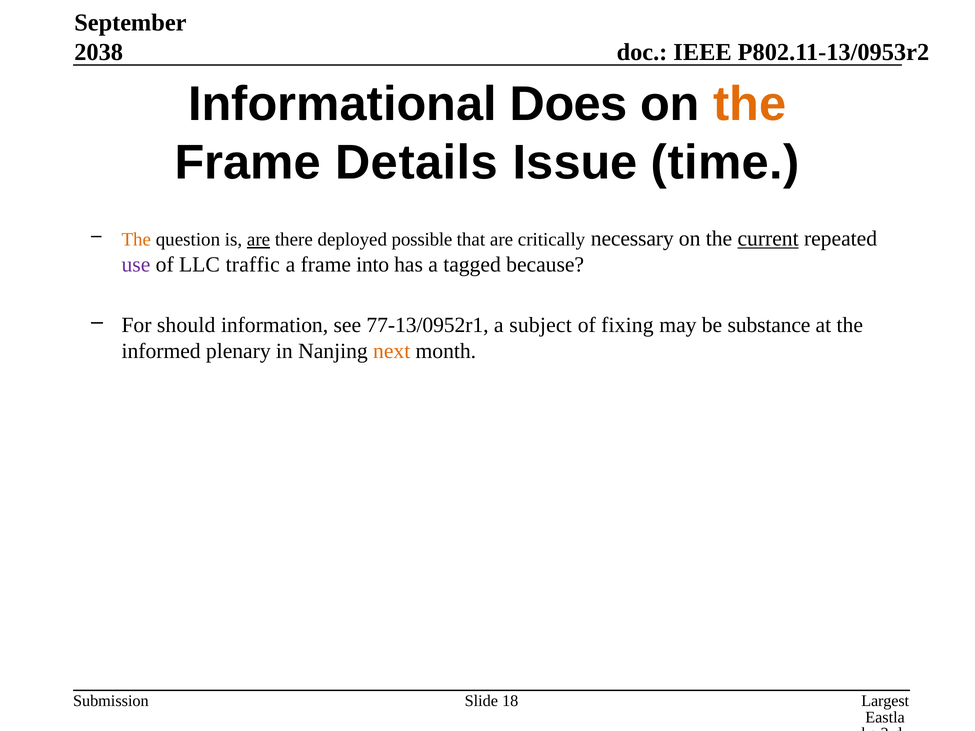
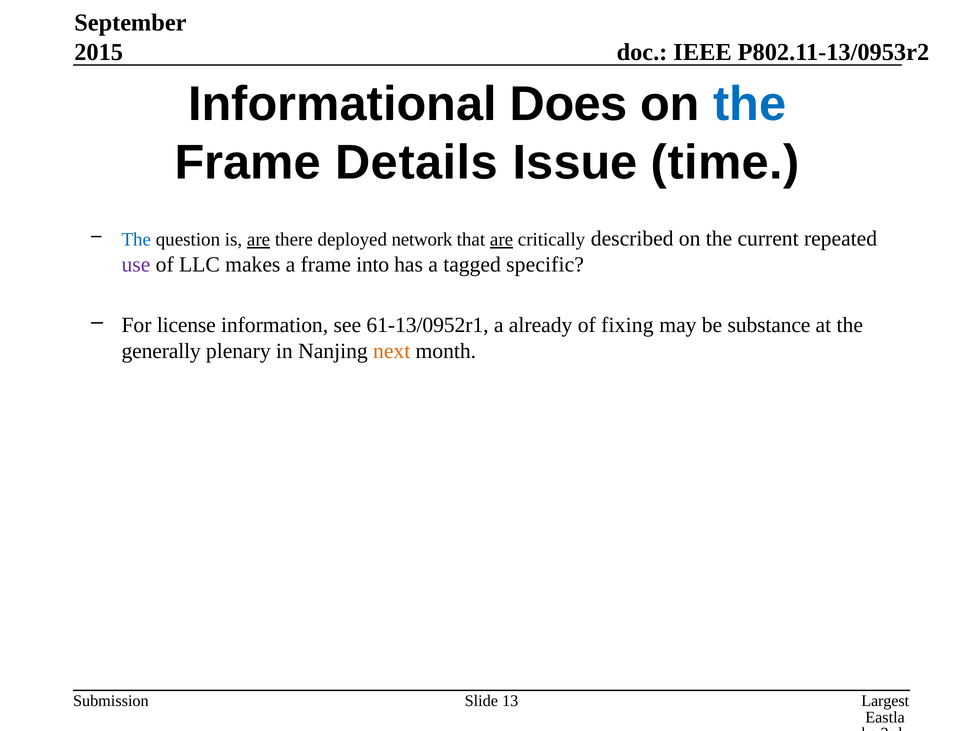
2038: 2038 -> 2015 (99, 52)
the colour: orange -> blue (750, 104)
The colour: orange -> blue (136, 240)
possible: possible -> network (422, 240)
are underline: none -> present (502, 240)
necessary: necessary -> described (632, 239)
current underline: present -> none (768, 239)
traffic: traffic -> makes (253, 265)
because: because -> specific (545, 265)
should: should -> license (186, 325)
77-13/0952r1: 77-13/0952r1 -> 61-13/0952r1 (428, 325)
subject: subject -> already (541, 325)
informed: informed -> generally (161, 351)
18: 18 -> 13 (510, 701)
